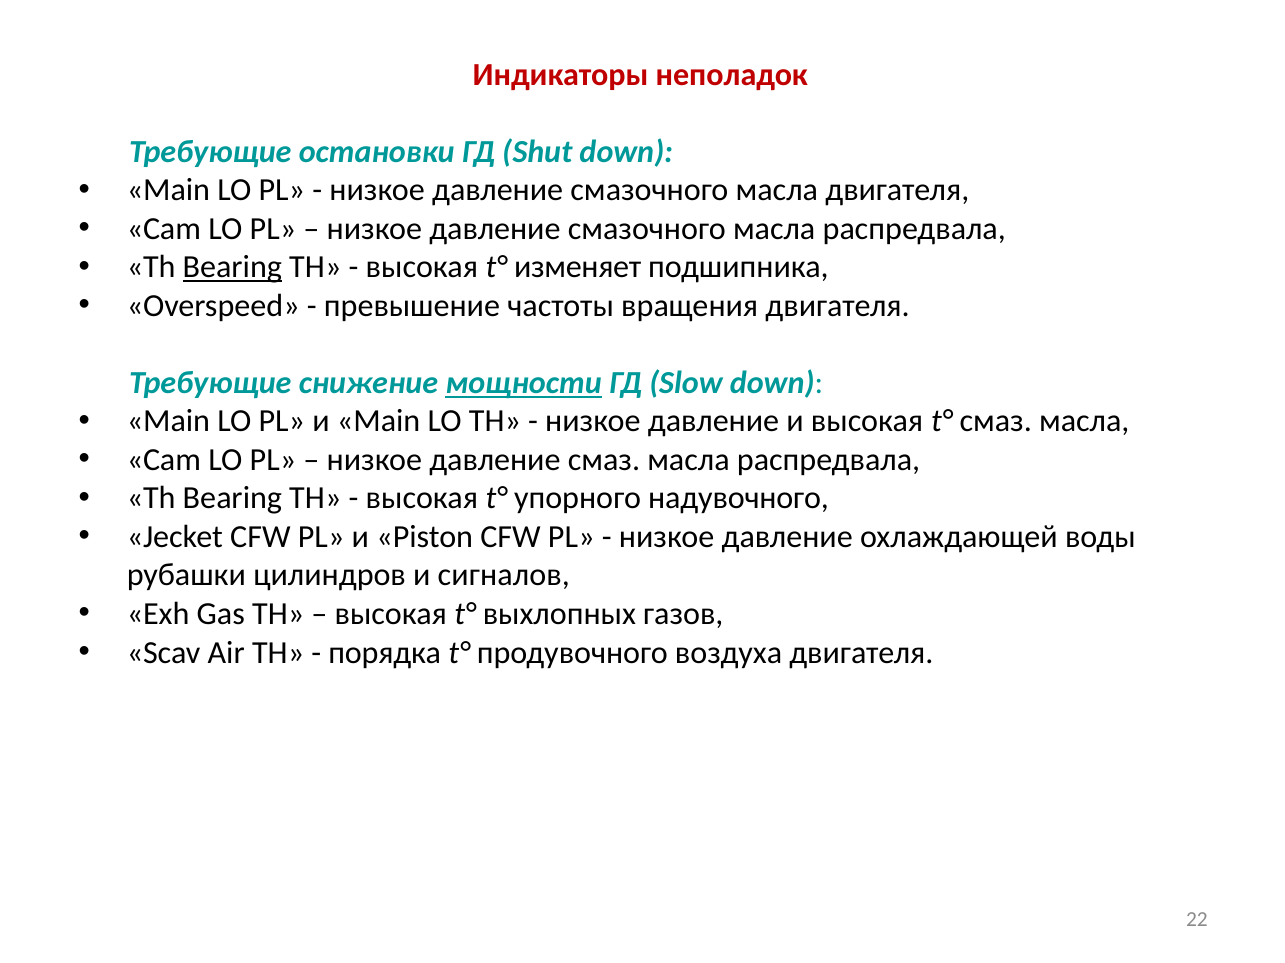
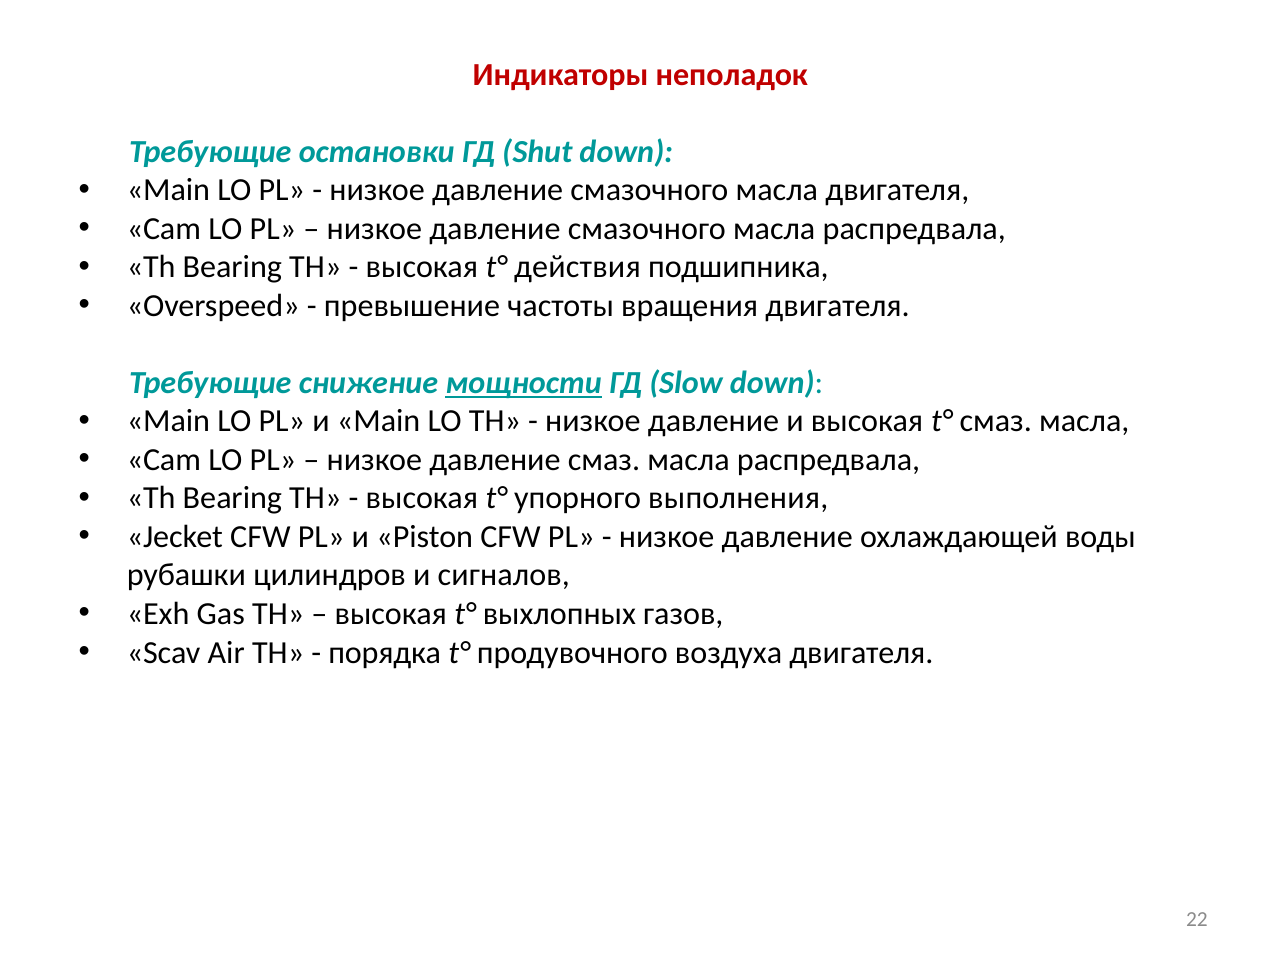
Bearing underline: present -> none (232, 267)
изменяет: изменяет -> действия (577, 267)
надувочного: надувочного -> выполнения (738, 499)
